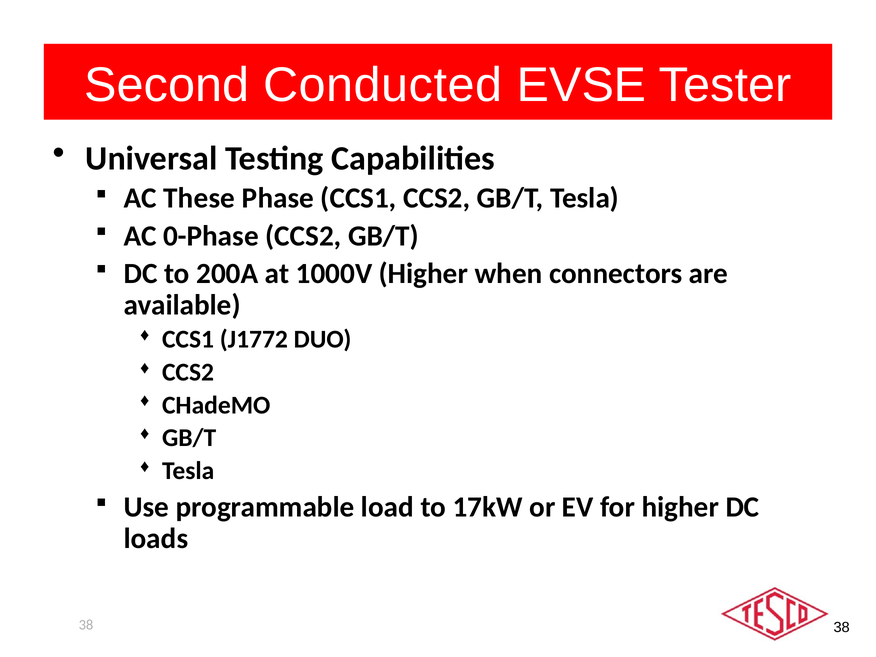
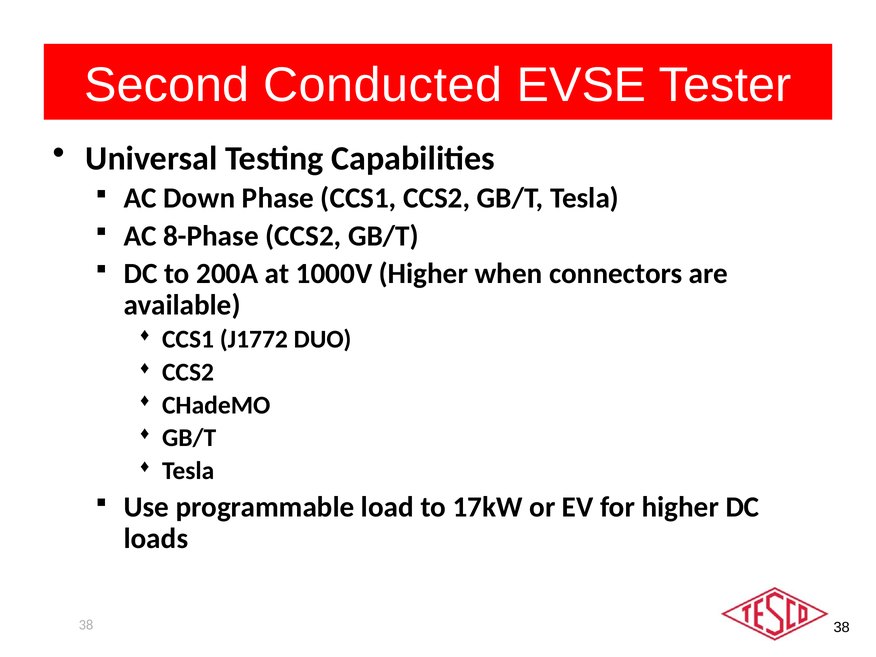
These: These -> Down (199, 198)
0-Phase: 0-Phase -> 8-Phase (211, 236)
